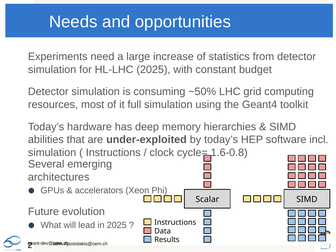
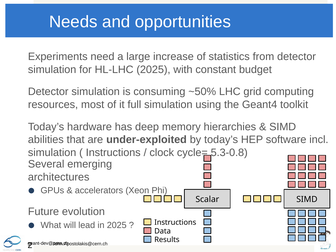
1.6-0.8: 1.6-0.8 -> 5.3-0.8 (229, 153)
